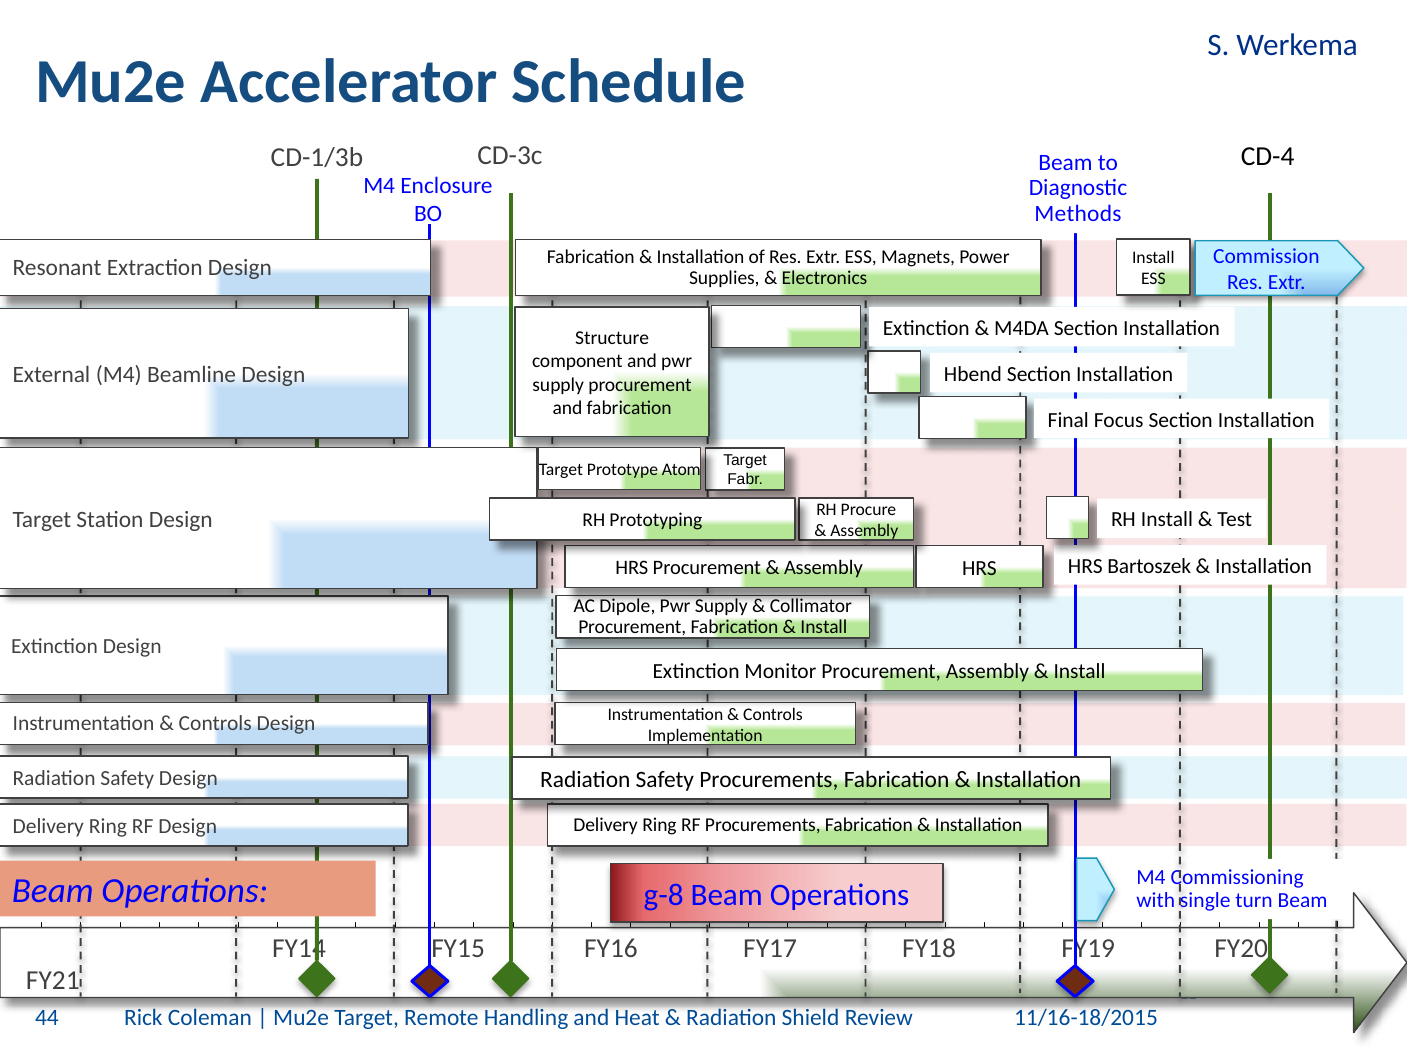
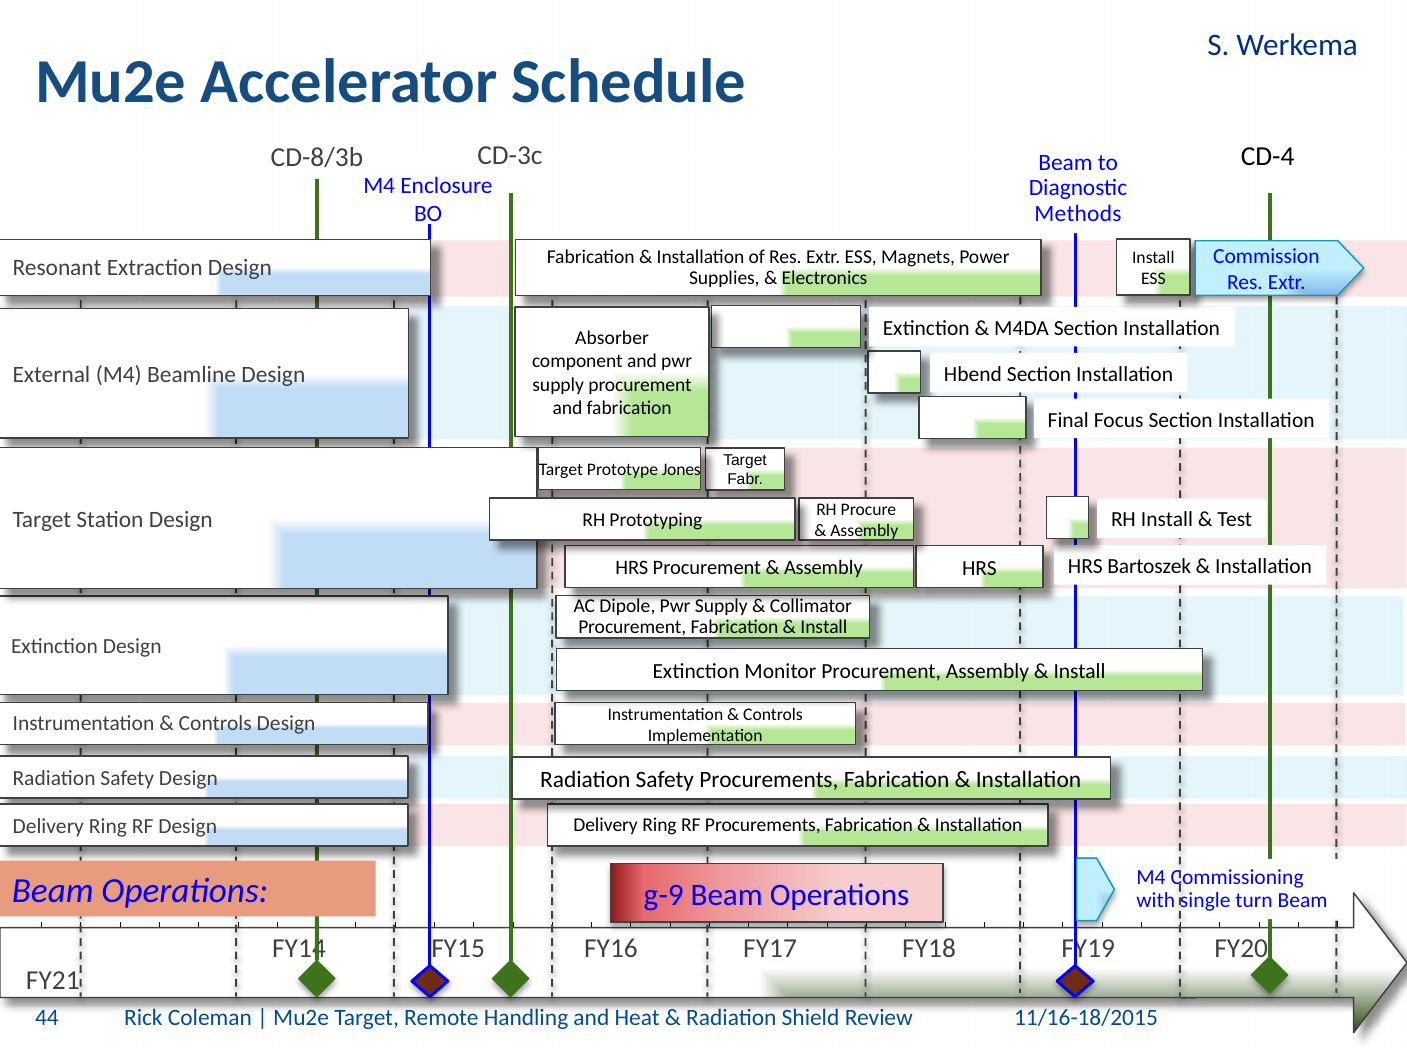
CD-1/3b: CD-1/3b -> CD-8/3b (317, 158)
Structure: Structure -> Absorber (612, 338)
Atom: Atom -> Jones (681, 470)
g-8: g-8 -> g-9 (664, 895)
